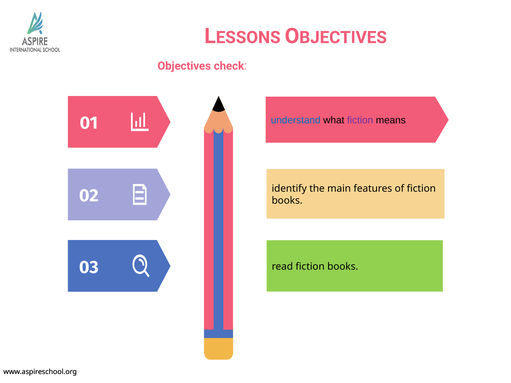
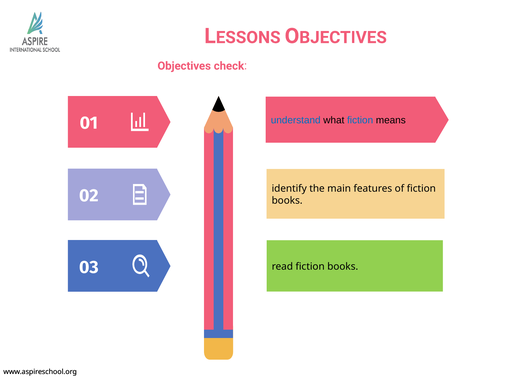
fiction colour: purple -> blue (360, 120)
